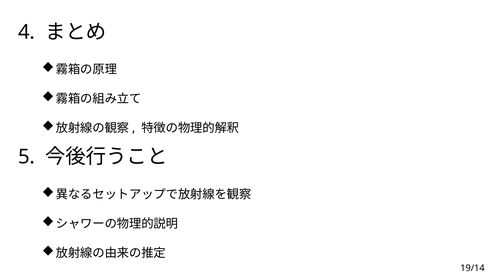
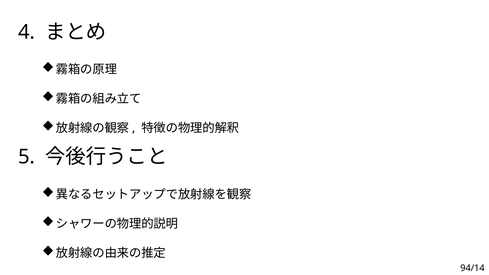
19/14: 19/14 -> 94/14 (472, 268)
